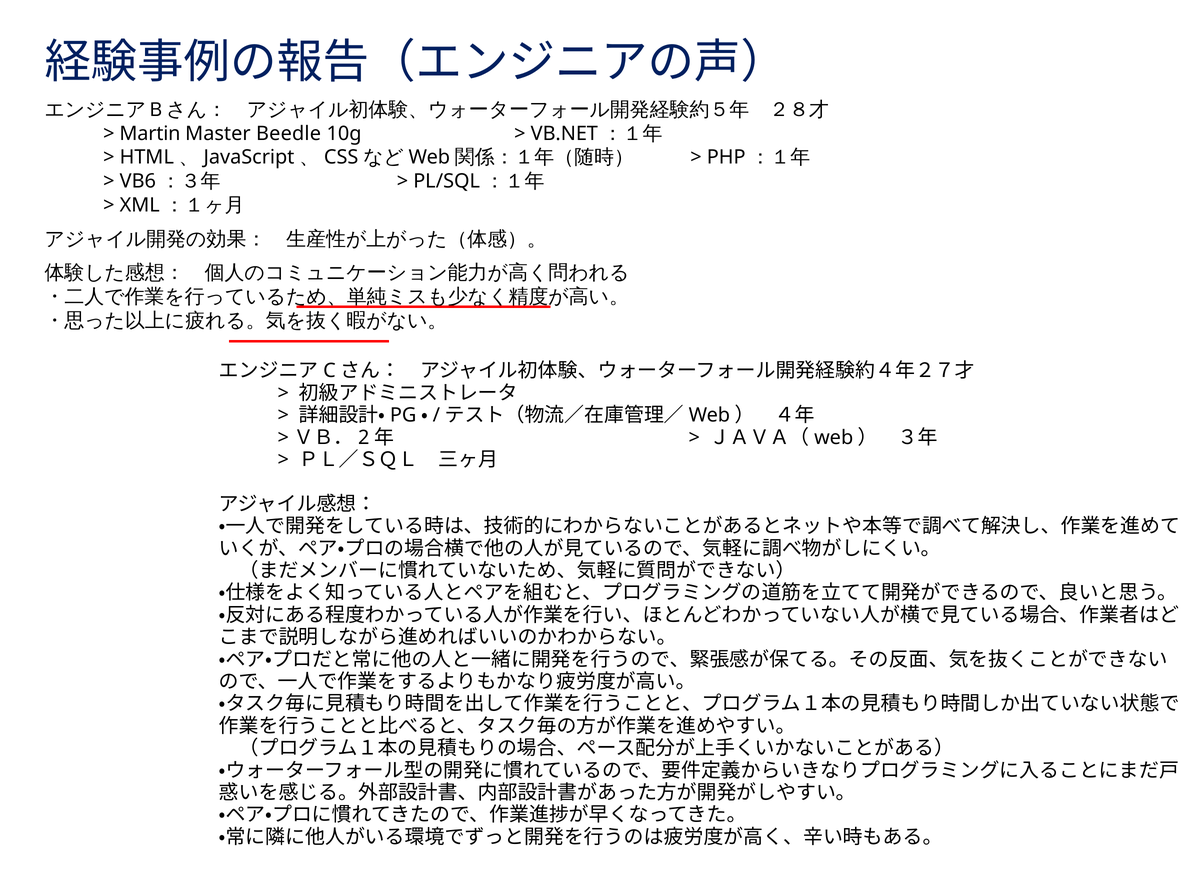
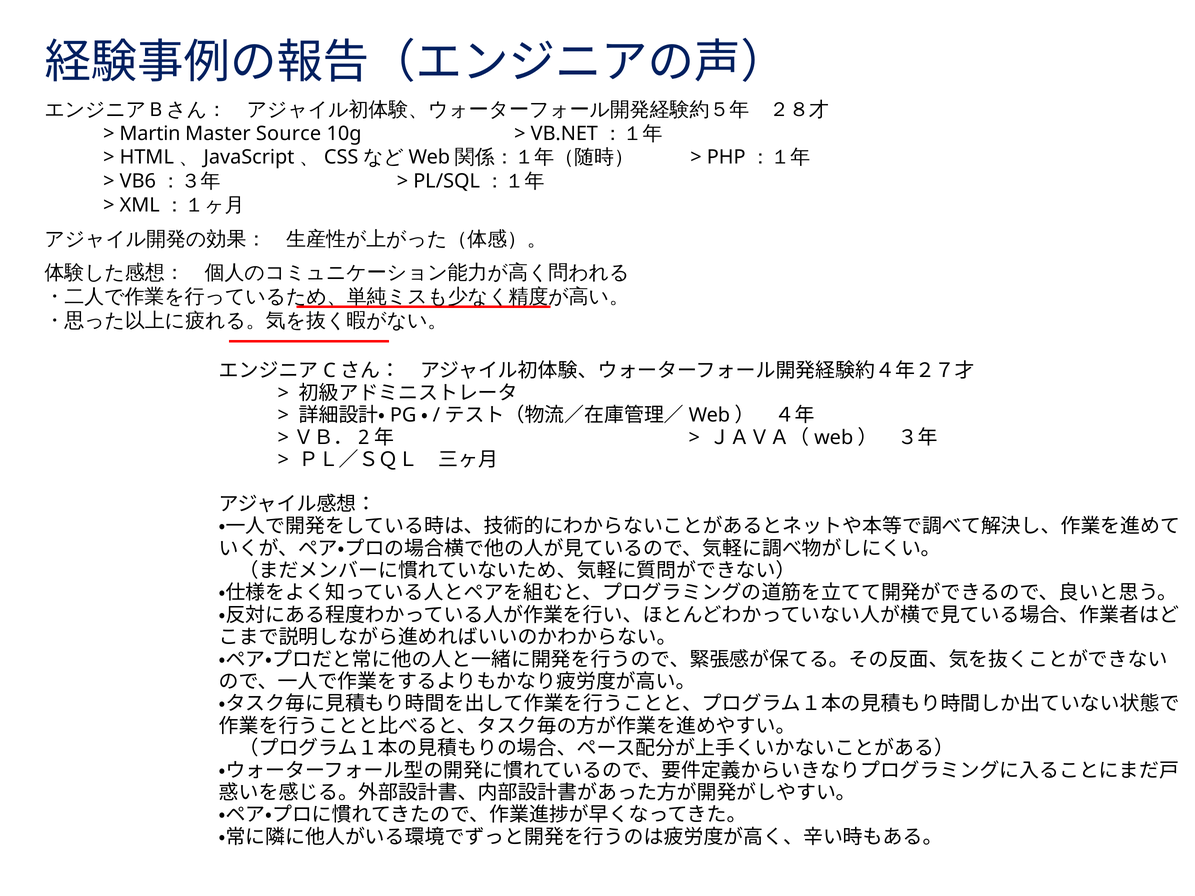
Beedle: Beedle -> Source (289, 134)
